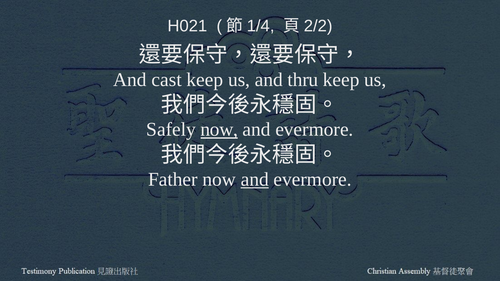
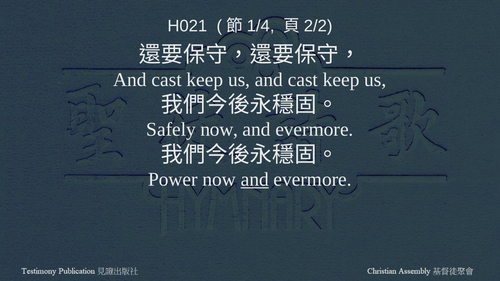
us and thru: thru -> cast (303, 80)
now underline: present -> none (219, 130)
Father: Father -> Power (173, 180)
